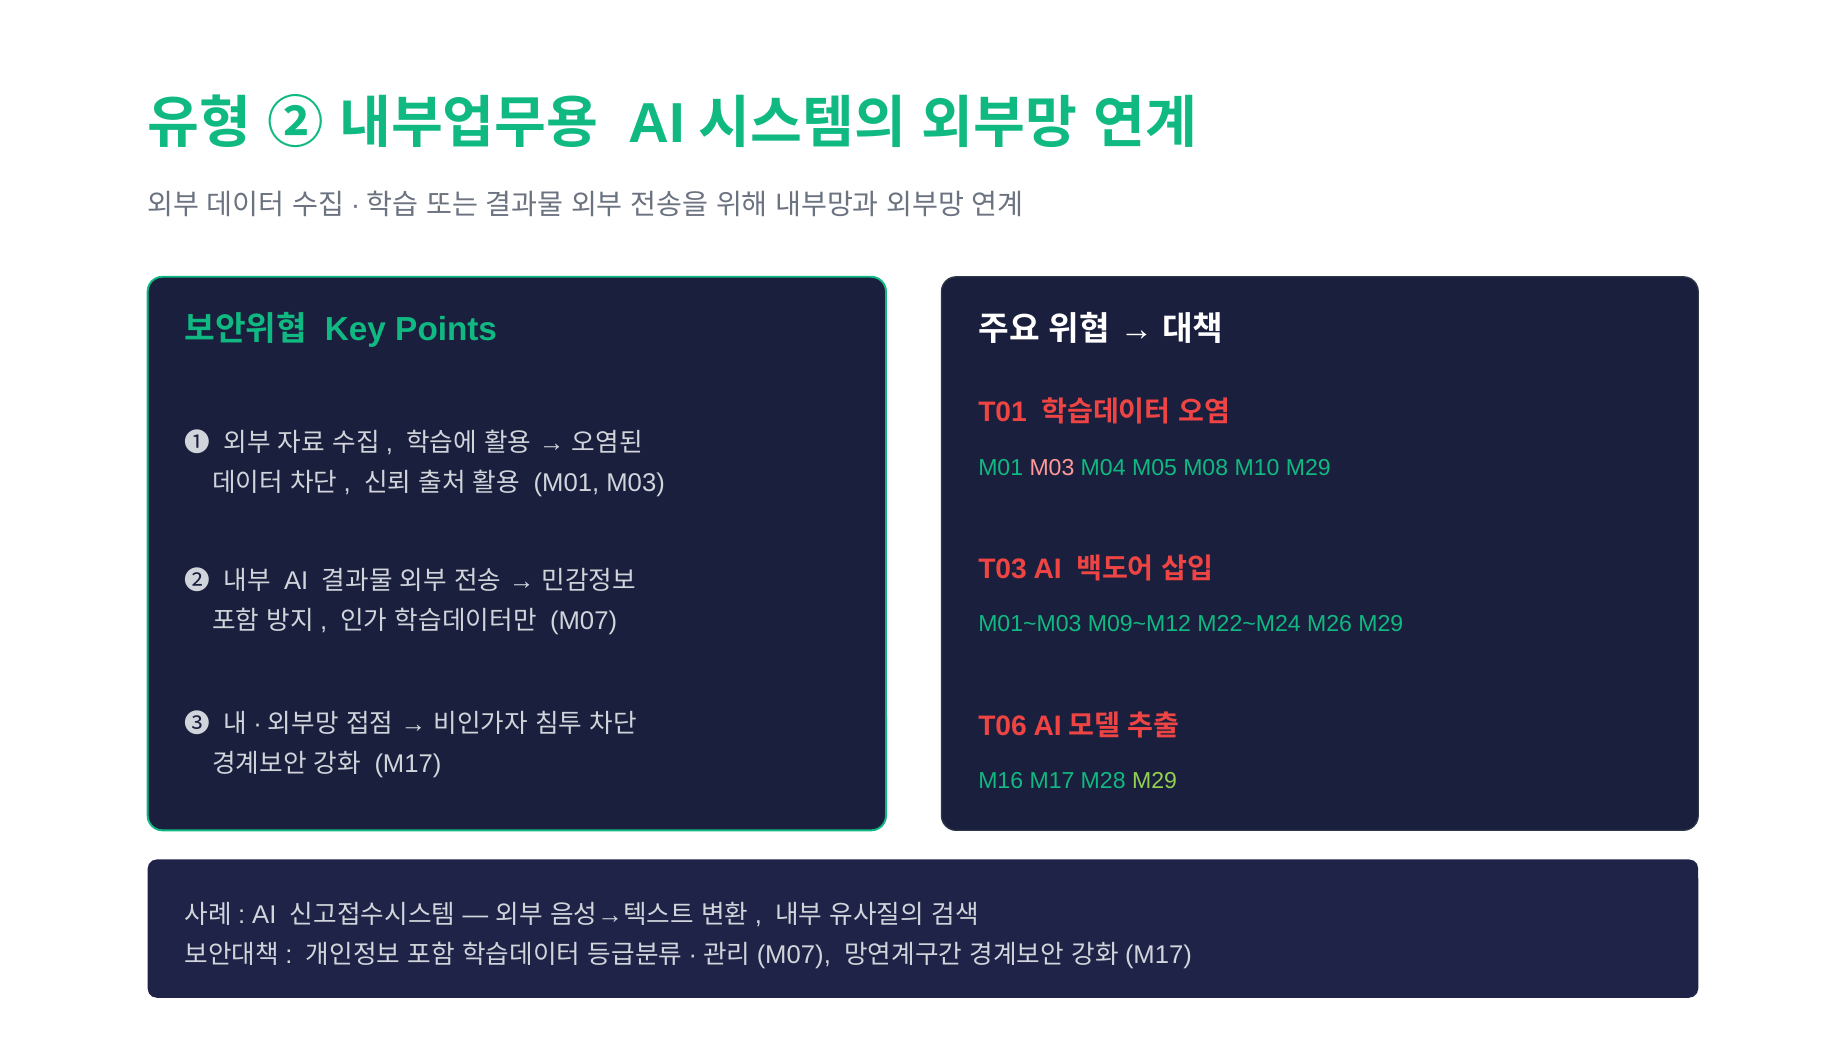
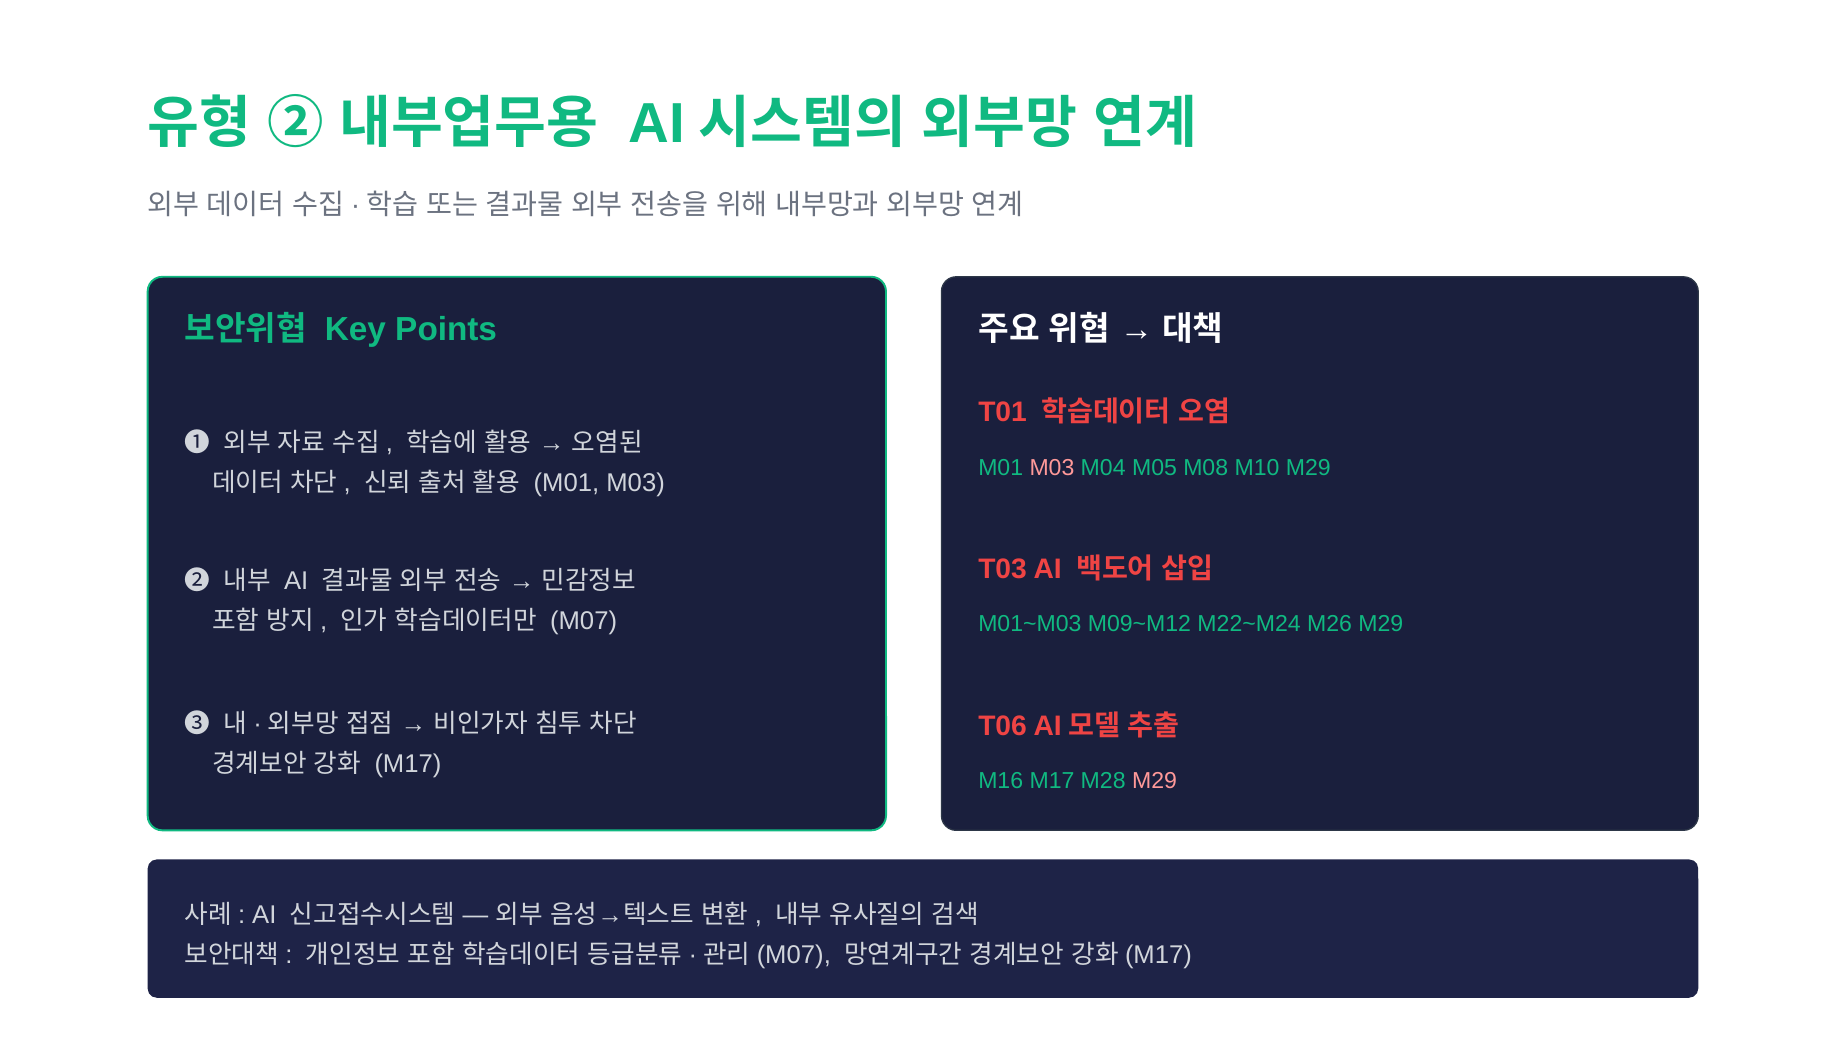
M29 colour: light green -> pink (1154, 782)
